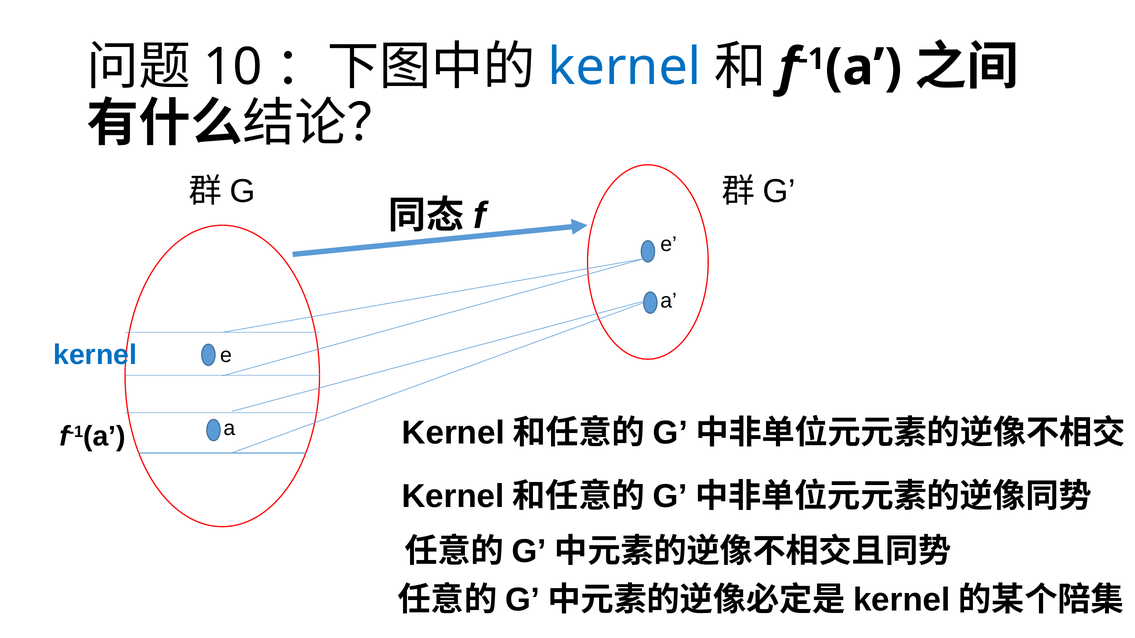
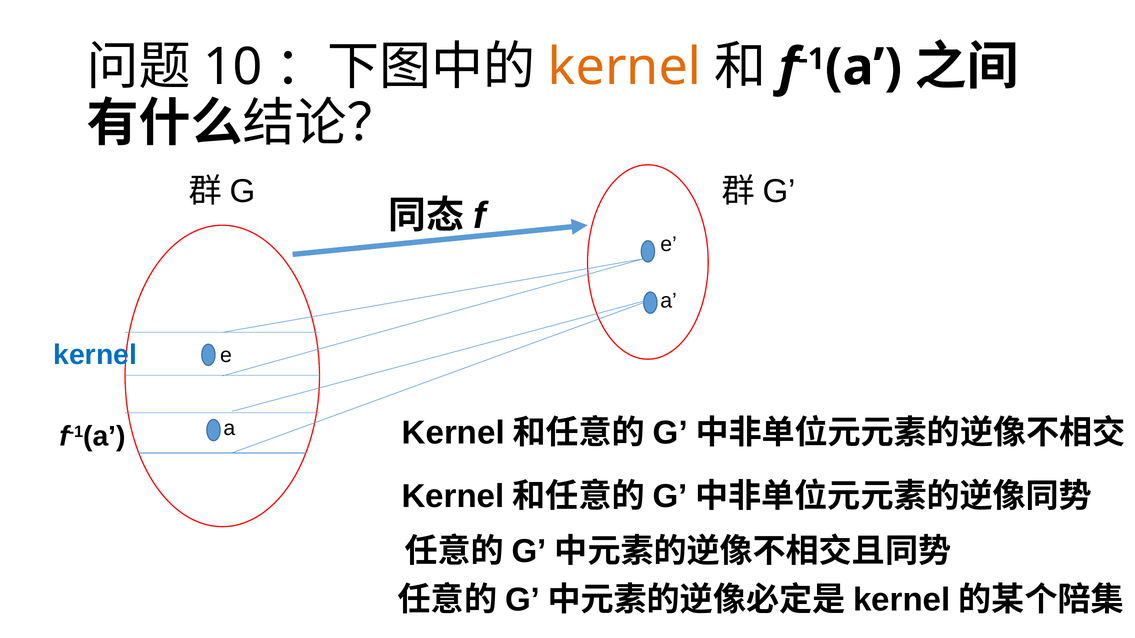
kernel colour: blue -> orange (625, 67)
